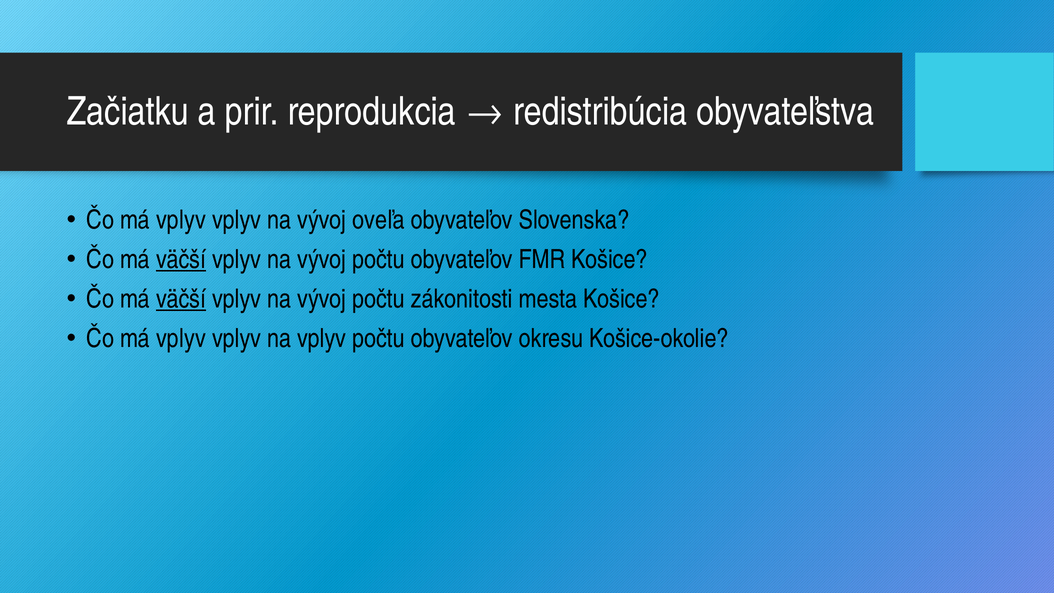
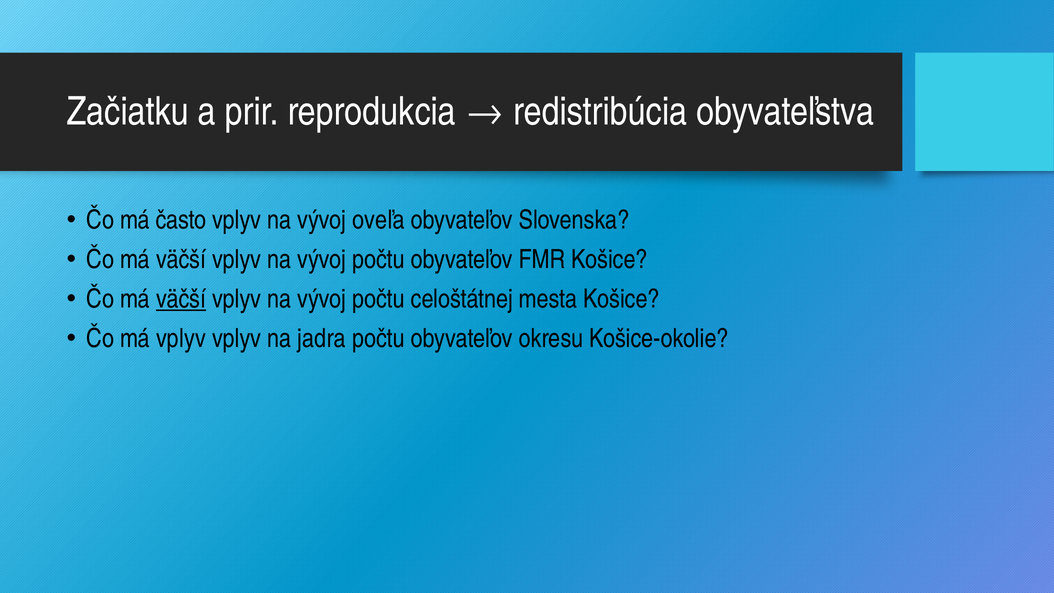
vplyv: vplyv -> často (181, 220)
väčší underline: present -> none (181, 259)
zákonitosti: zákonitosti -> celoštátnej (462, 299)
na vplyv: vplyv -> jadra (322, 338)
